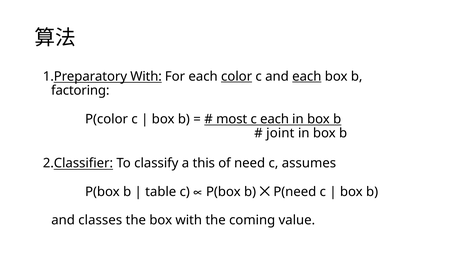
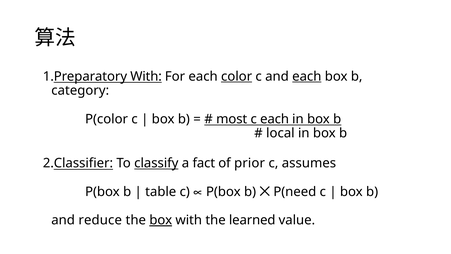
factoring: factoring -> category (80, 90)
joint: joint -> local (280, 133)
classify underline: none -> present (156, 163)
this: this -> fact (204, 163)
need: need -> prior (250, 163)
classes: classes -> reduce (100, 220)
box underline: none -> present (161, 220)
coming: coming -> learned (252, 220)
